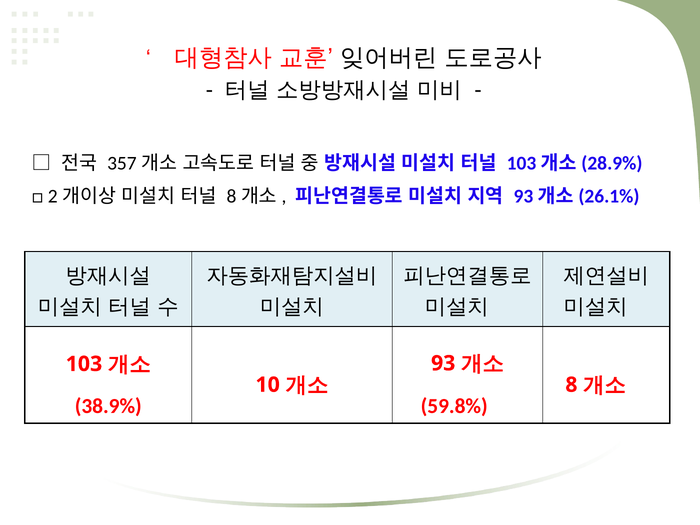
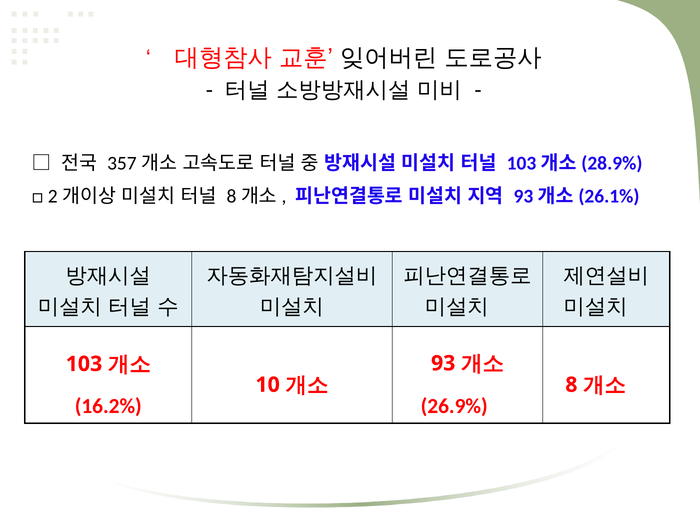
38.9%: 38.9% -> 16.2% (108, 406)
59.8%: 59.8% -> 26.9% (454, 406)
